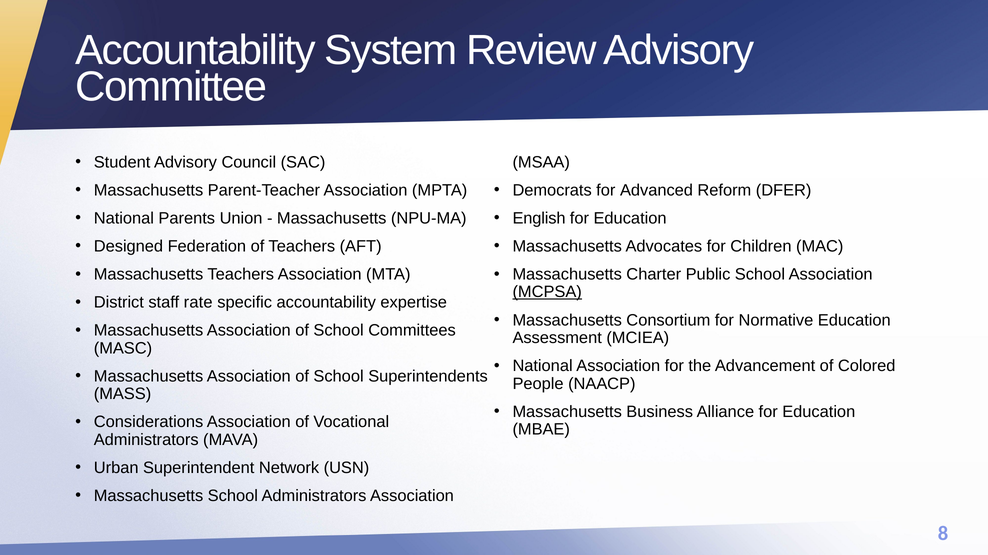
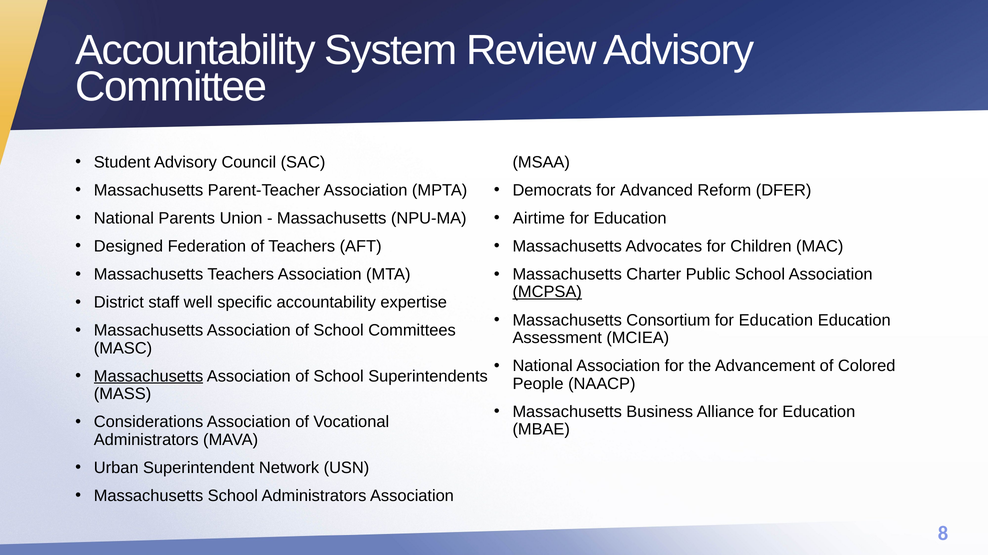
English: English -> Airtime (539, 219)
rate: rate -> well (198, 303)
Consortium for Normative: Normative -> Education (776, 321)
Massachusetts underline: none -> present (149, 377)
